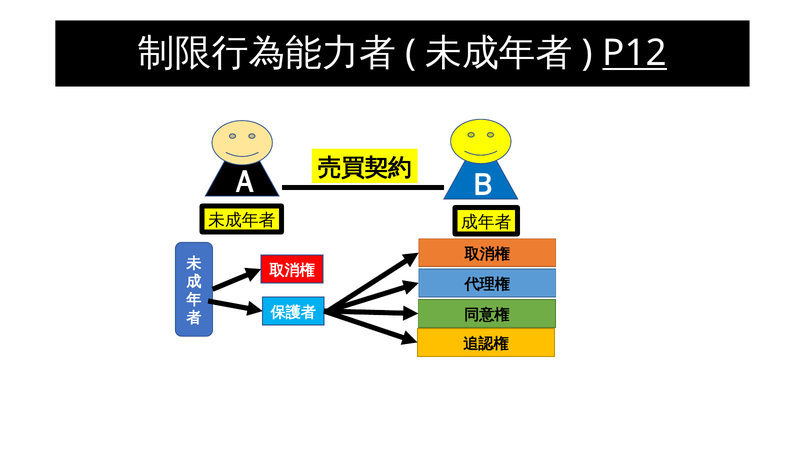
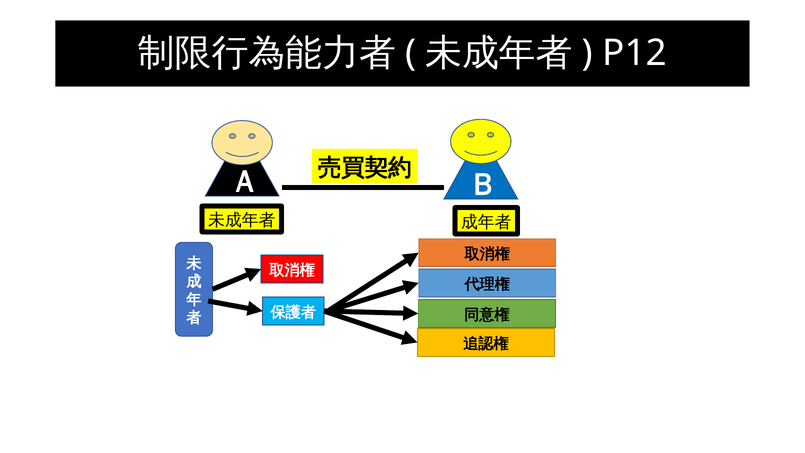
P12 underline: present -> none (635, 53)
